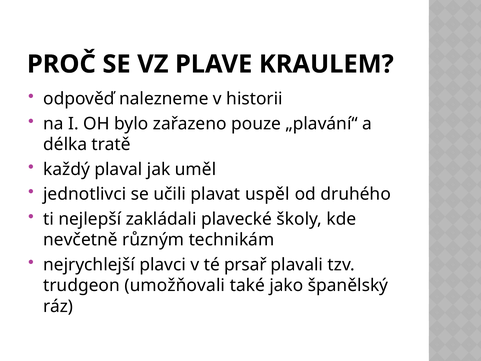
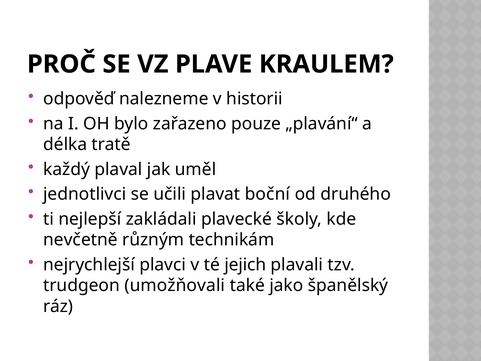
uspěl: uspěl -> boční (267, 194)
prsař: prsař -> jejich (245, 265)
